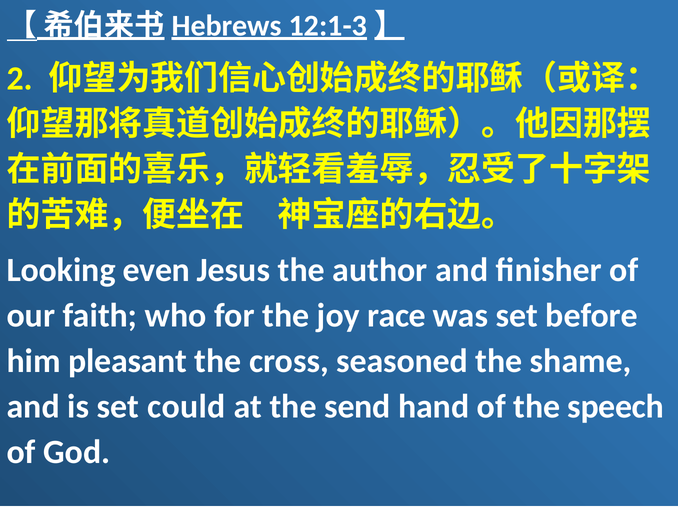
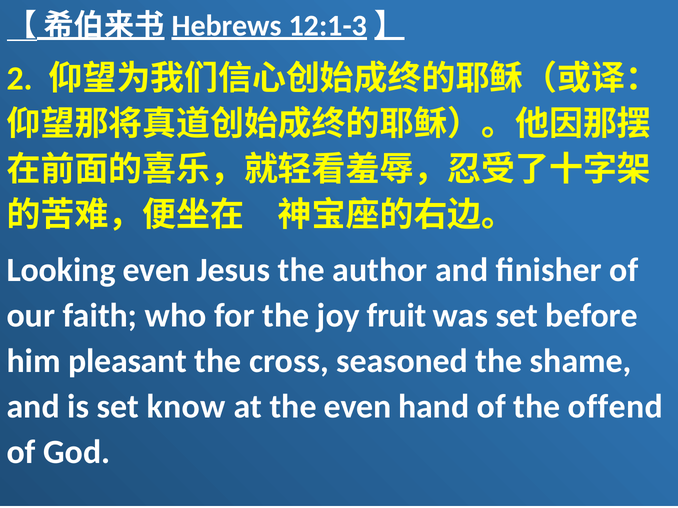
race: race -> fruit (396, 316)
could: could -> know (186, 407)
the send: send -> even (358, 407)
speech: speech -> offend (615, 407)
